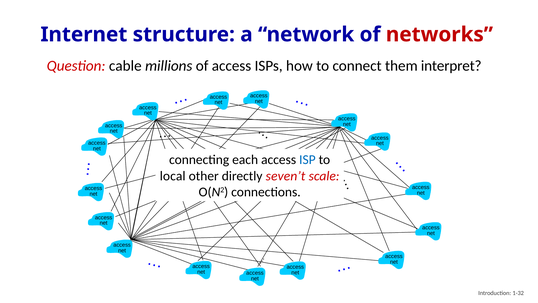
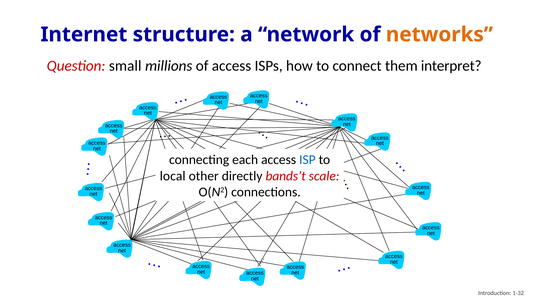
networks colour: red -> orange (439, 34)
cable: cable -> small (125, 66)
seven’t: seven’t -> bands’t (286, 176)
